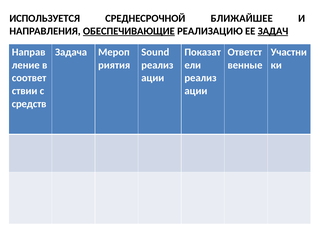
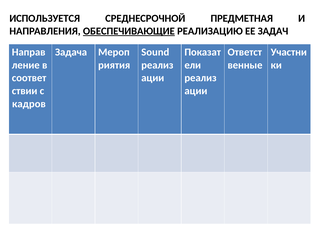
БЛИЖАЙШЕЕ: БЛИЖАЙШЕЕ -> ПРЕДМЕТНАЯ (242, 18)
ЗАДАЧ underline: present -> none (273, 31)
средств: средств -> кадров (29, 104)
